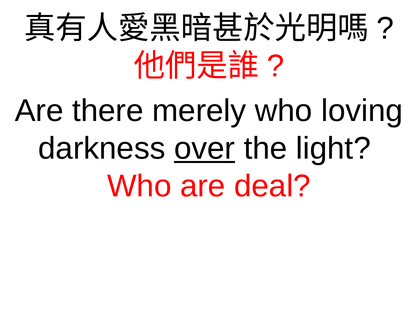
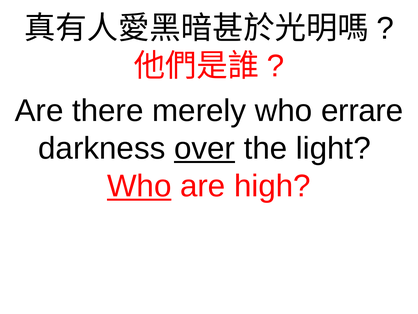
loving: loving -> errare (362, 111)
Who underline: none -> present (139, 186)
deal: deal -> high (272, 186)
